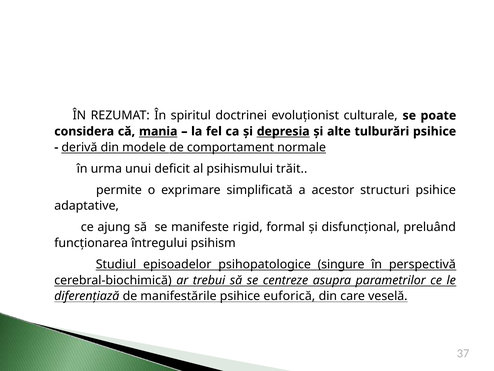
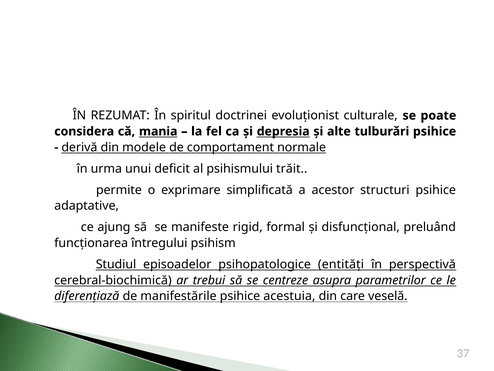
singure: singure -> entități (341, 264)
euforică: euforică -> acestuia (289, 296)
